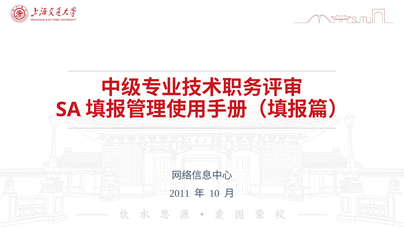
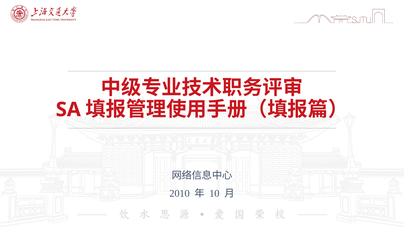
2011: 2011 -> 2010 (180, 194)
